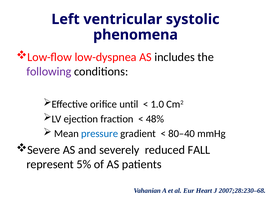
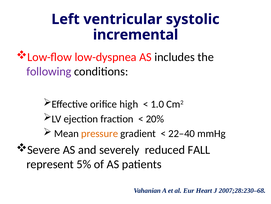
phenomena: phenomena -> incremental (136, 35)
until: until -> high (129, 104)
48%: 48% -> 20% (155, 118)
pressure colour: blue -> orange (100, 133)
80–40: 80–40 -> 22–40 (182, 133)
